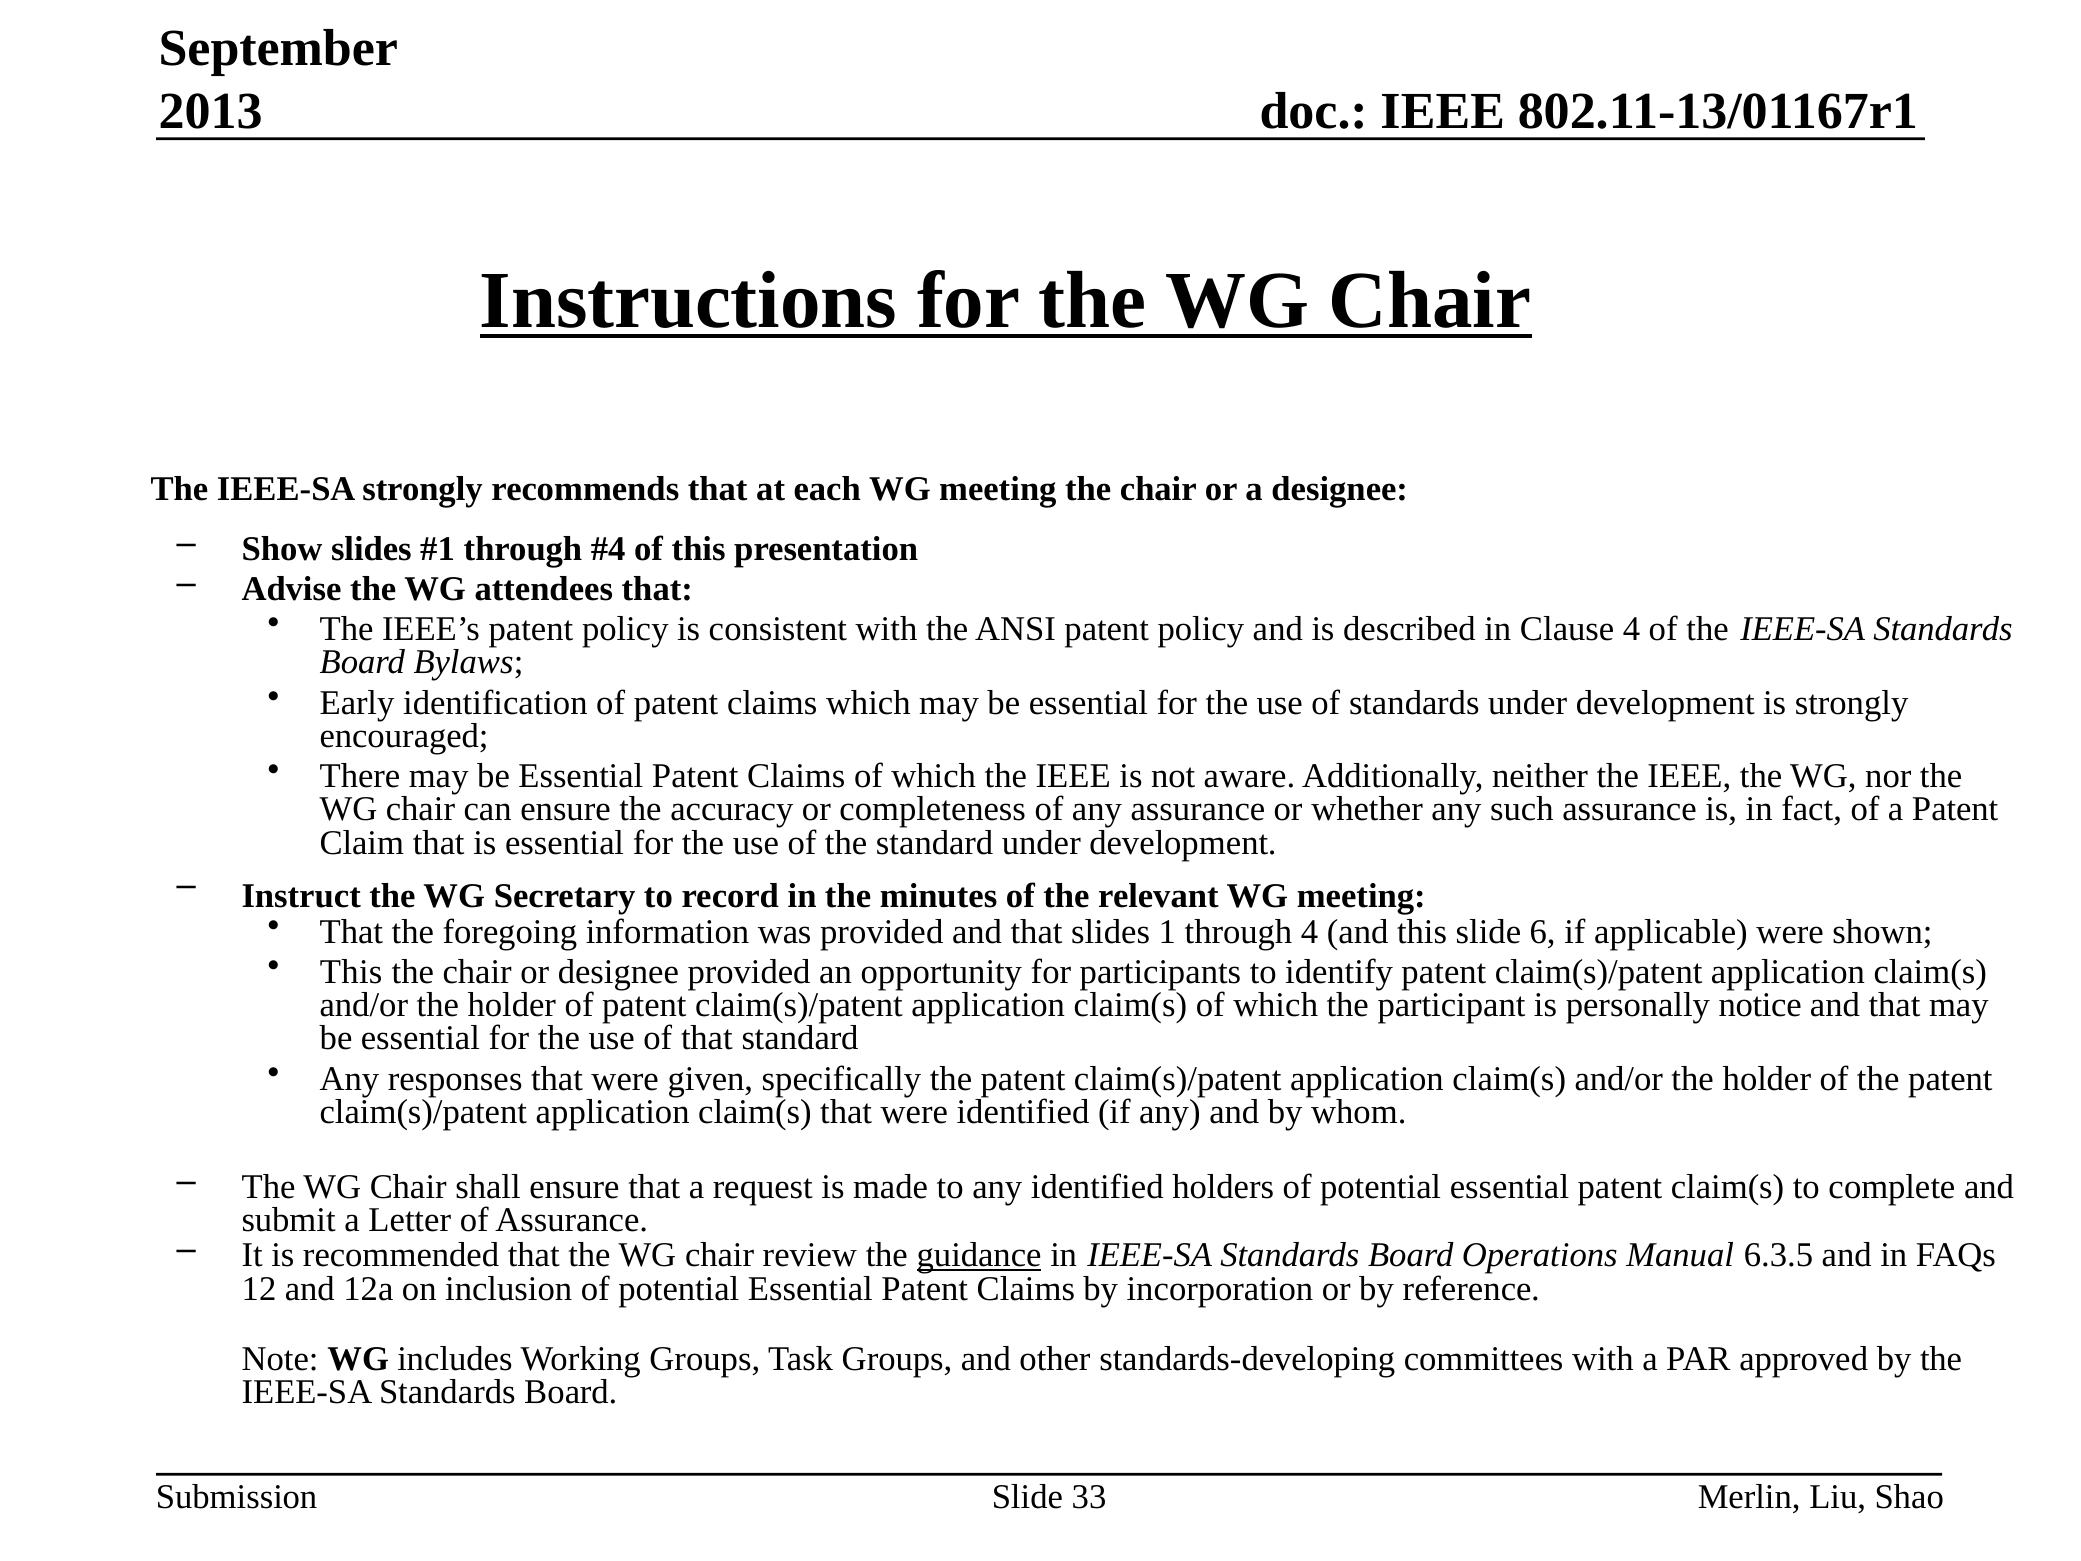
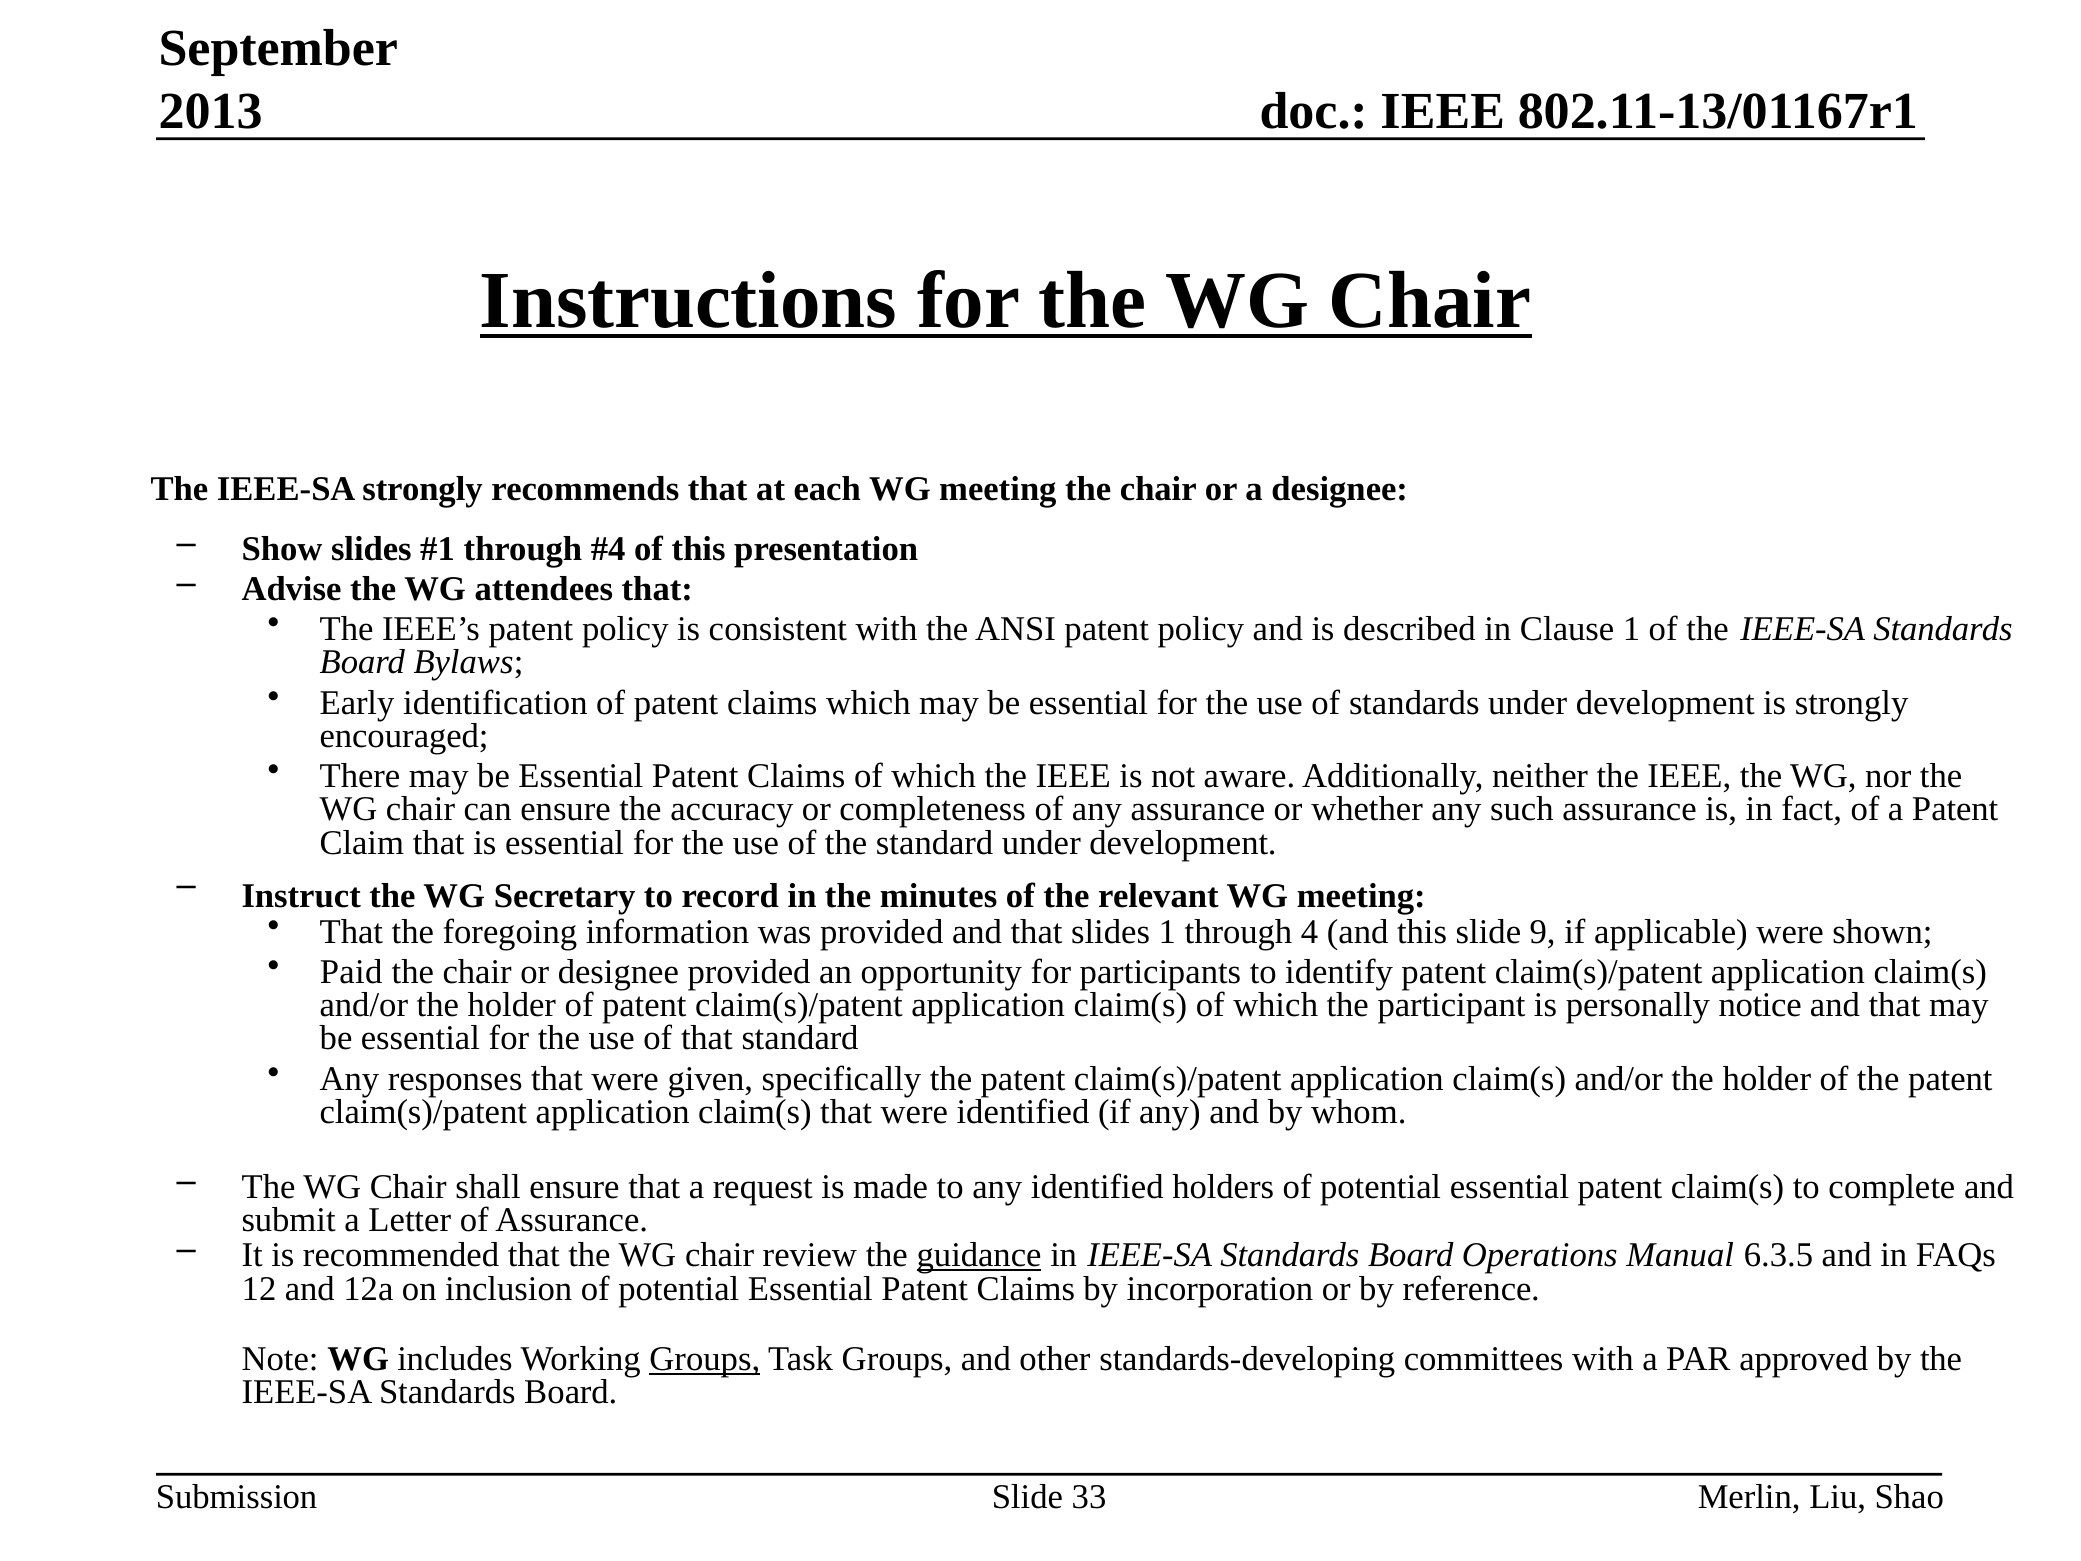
Clause 4: 4 -> 1 (1631, 629)
6: 6 -> 9 (1543, 931)
This: This -> Paid (351, 972)
Groups underline: none -> present (705, 1358)
